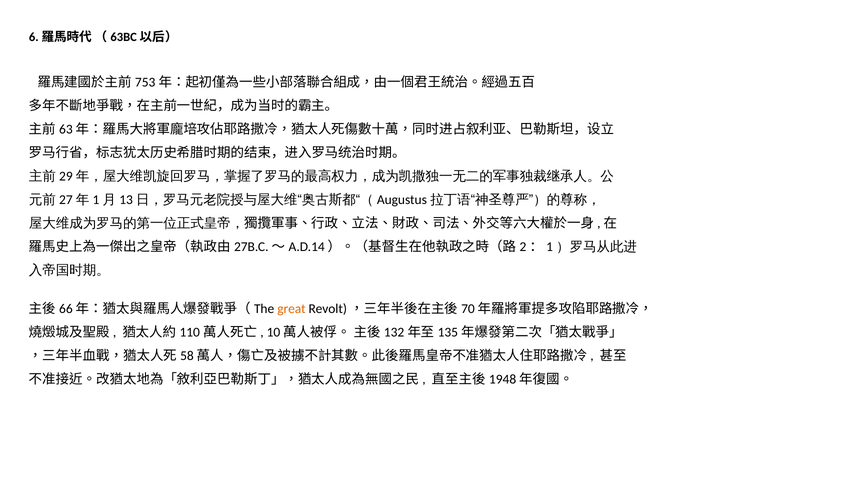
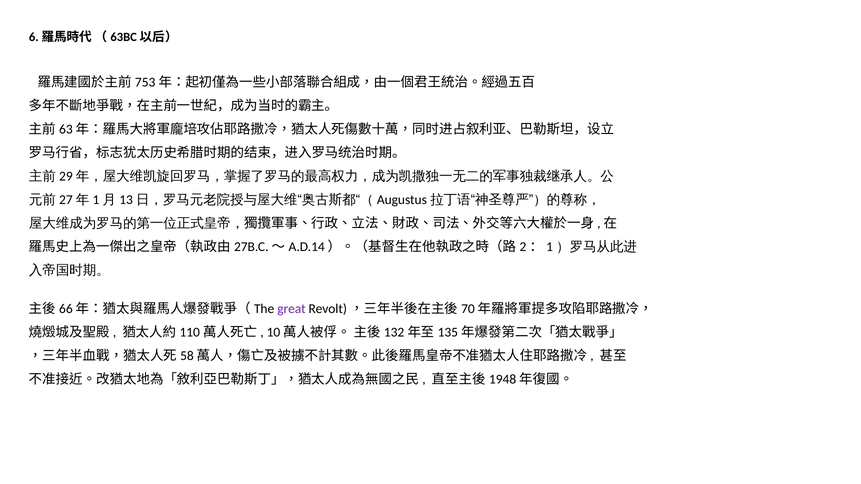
great colour: orange -> purple (291, 309)
